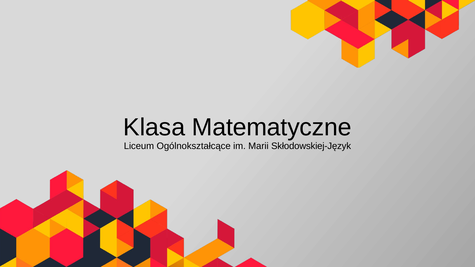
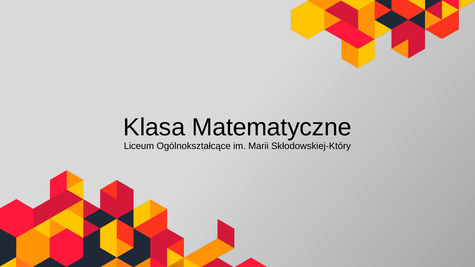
Skłodowskiej-Język: Skłodowskiej-Język -> Skłodowskiej-Który (311, 146)
